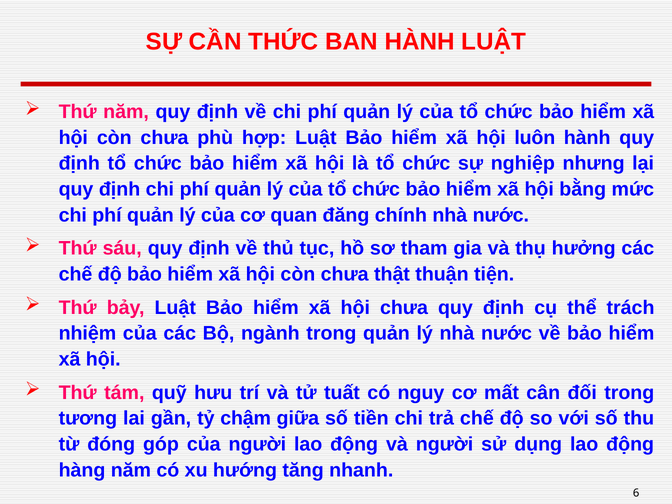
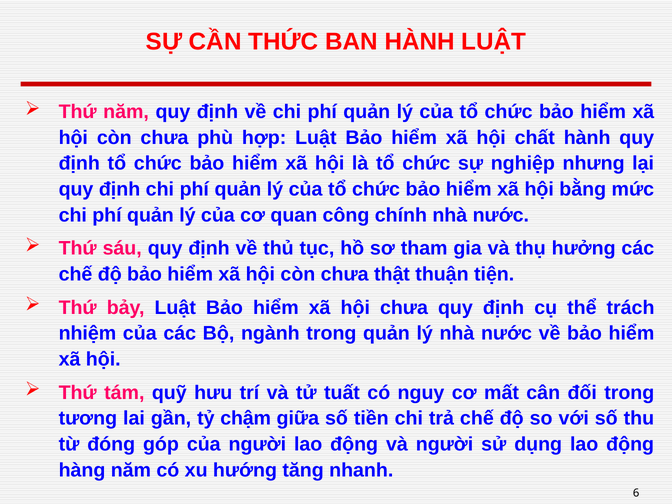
luôn: luôn -> chất (535, 138)
đăng: đăng -> công (346, 215)
